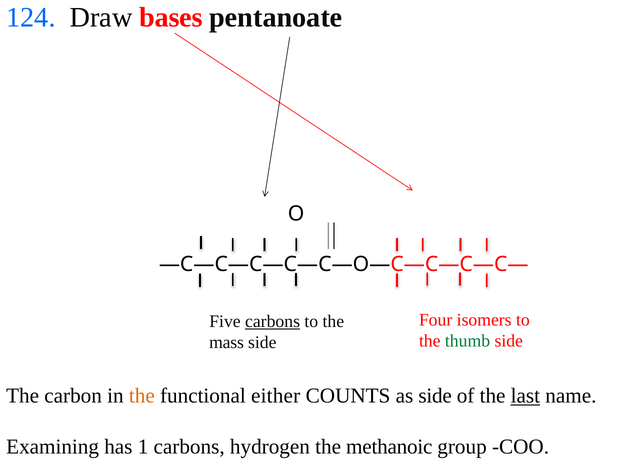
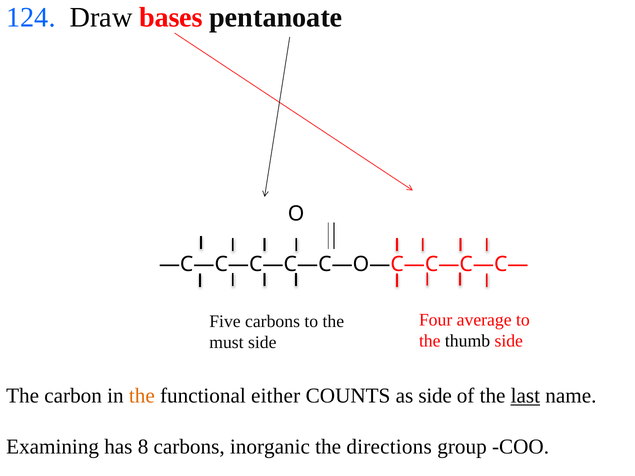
isomers: isomers -> average (484, 320)
carbons underline: present -> none (273, 322)
thumb colour: green -> black (467, 341)
mass: mass -> must (226, 343)
1: 1 -> 8 (143, 447)
hydrogen: hydrogen -> inorganic (270, 447)
methanoic: methanoic -> directions (389, 447)
